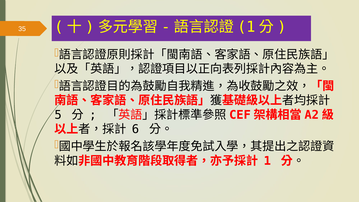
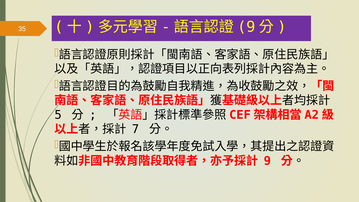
1: 1 -> 9 (246, 27)
6: 6 -> 7 (135, 129)
1: 1 -> 9 (267, 161)
